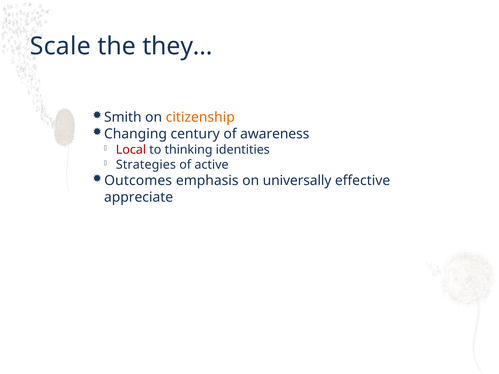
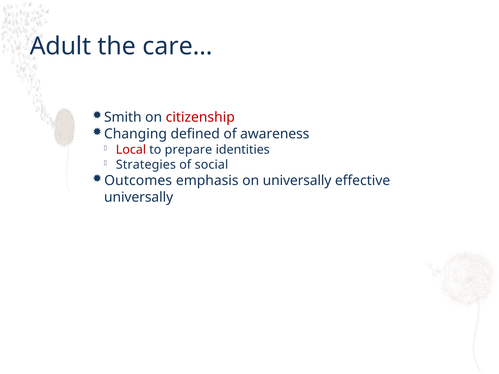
Scale: Scale -> Adult (61, 46)
they…: they… -> care… (177, 46)
citizenship colour: orange -> red (200, 117)
century: century -> defined (195, 134)
thinking: thinking -> prepare (188, 150)
active: active -> social (211, 165)
appreciate: appreciate -> universally (139, 197)
